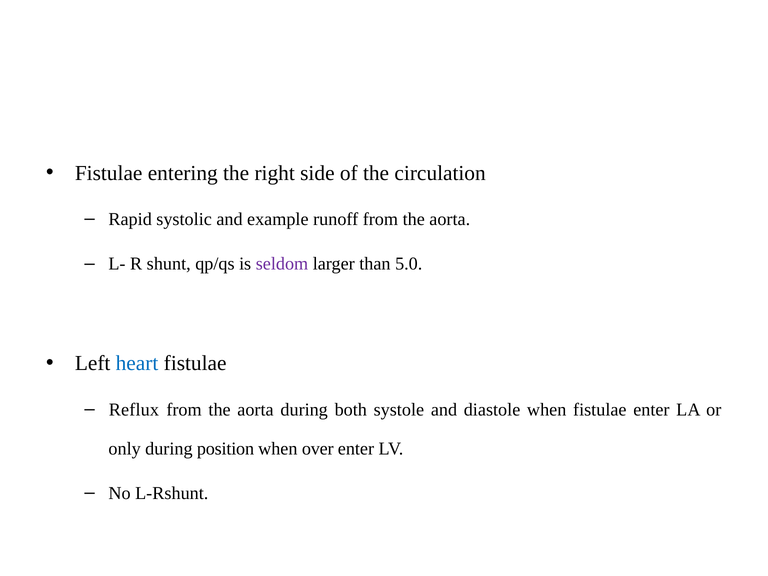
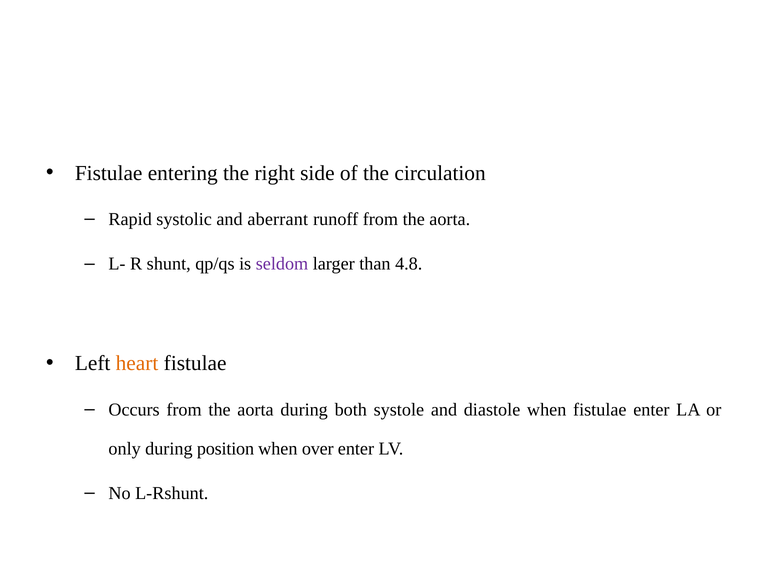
example: example -> aberrant (278, 219)
5.0: 5.0 -> 4.8 (409, 264)
heart colour: blue -> orange (137, 363)
Reflux: Reflux -> Occurs (134, 410)
